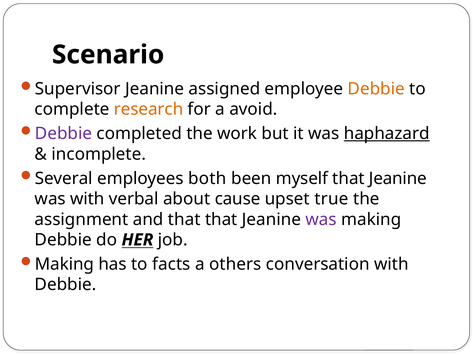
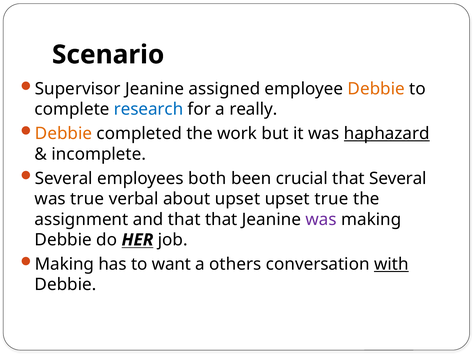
research colour: orange -> blue (149, 109)
avoid: avoid -> really (253, 109)
Debbie colour: purple -> orange (63, 133)
myself: myself -> crucial (302, 178)
Jeanine: Jeanine -> Several (398, 178)
was with: with -> true (87, 199)
about cause: cause -> upset (237, 199)
facts: facts -> want (171, 264)
with underline: none -> present (391, 264)
